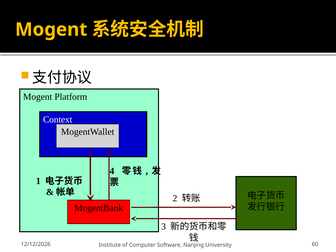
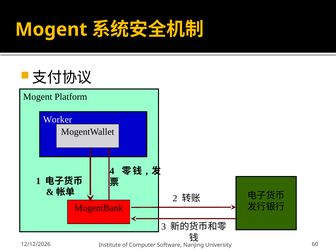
Context: Context -> Worker (58, 120)
